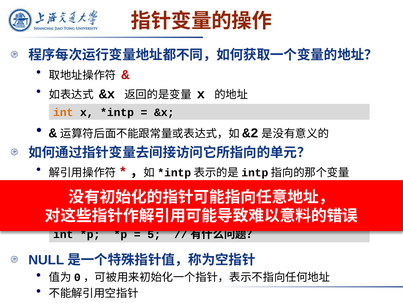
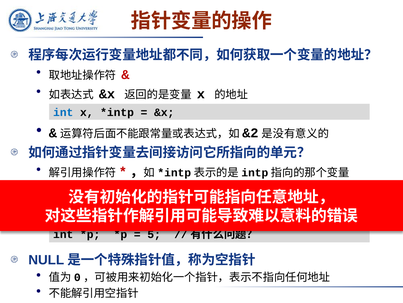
int colour: orange -> blue (63, 112)
